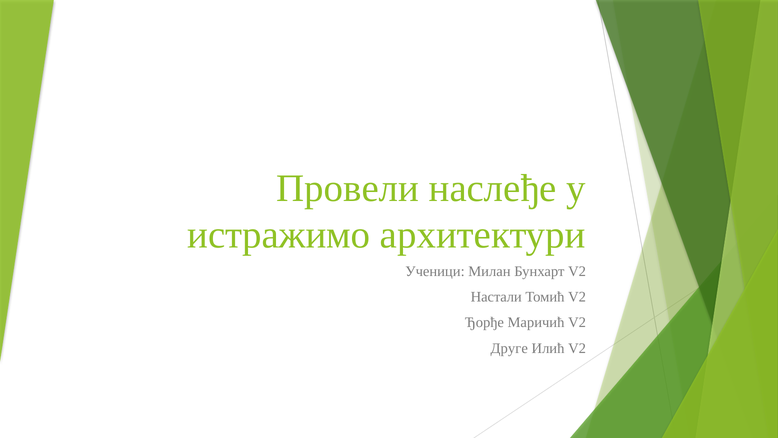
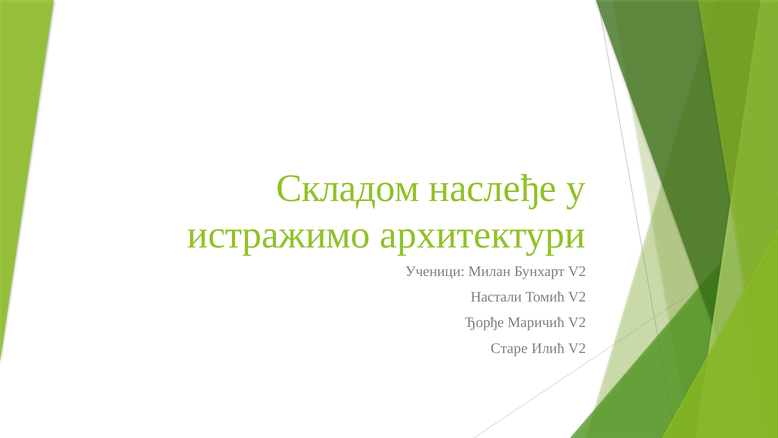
Провели: Провели -> Складом (348, 188)
Друге: Друге -> Старе (509, 348)
